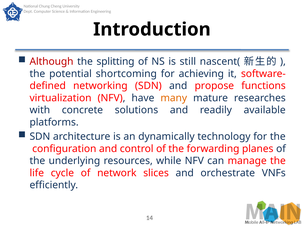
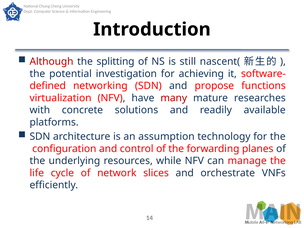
shortcoming: shortcoming -> investigation (126, 74)
many colour: orange -> red (174, 98)
dynamically: dynamically -> assumption (166, 136)
